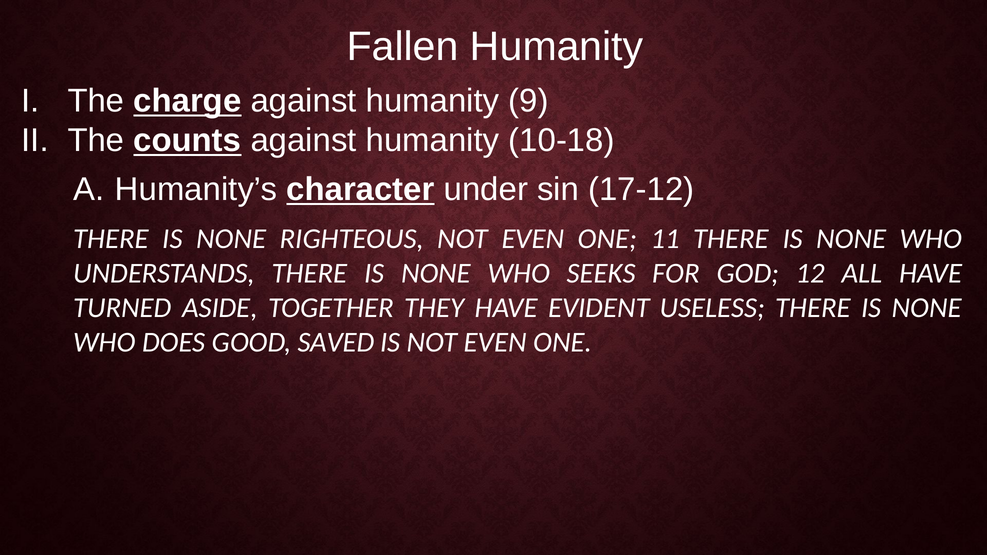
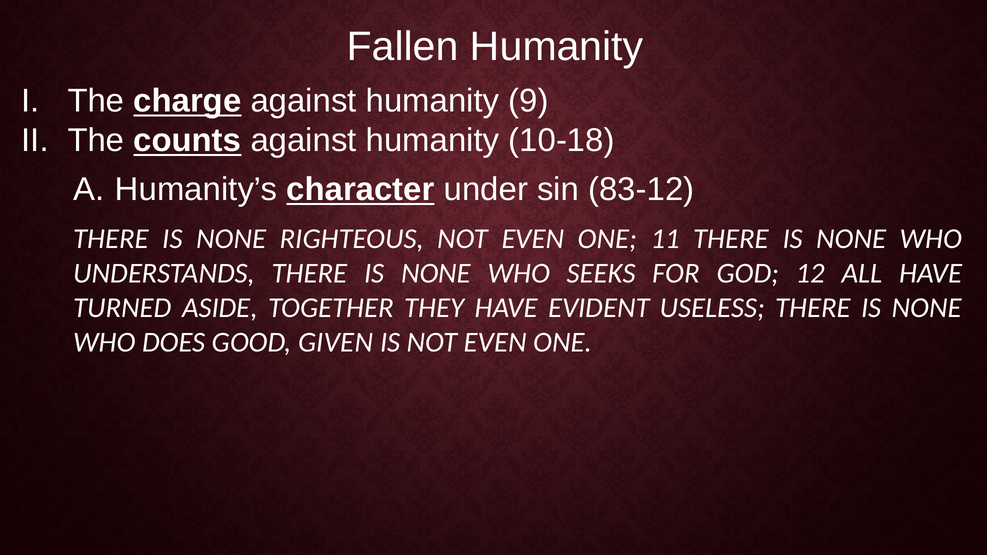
17-12: 17-12 -> 83-12 (641, 190)
SAVED: SAVED -> GIVEN (336, 342)
